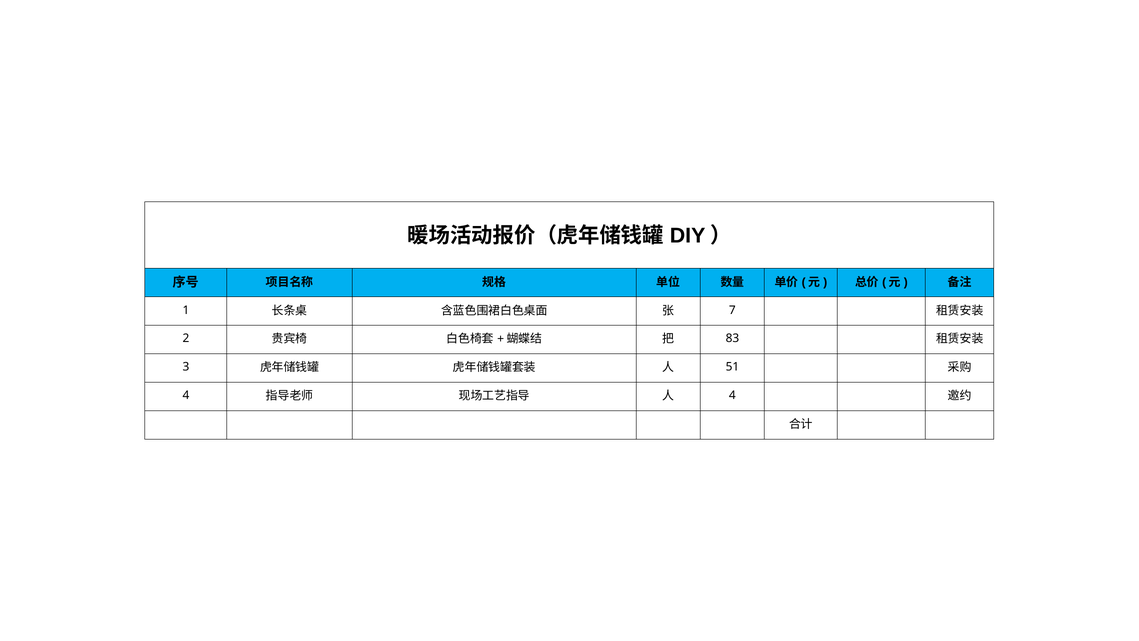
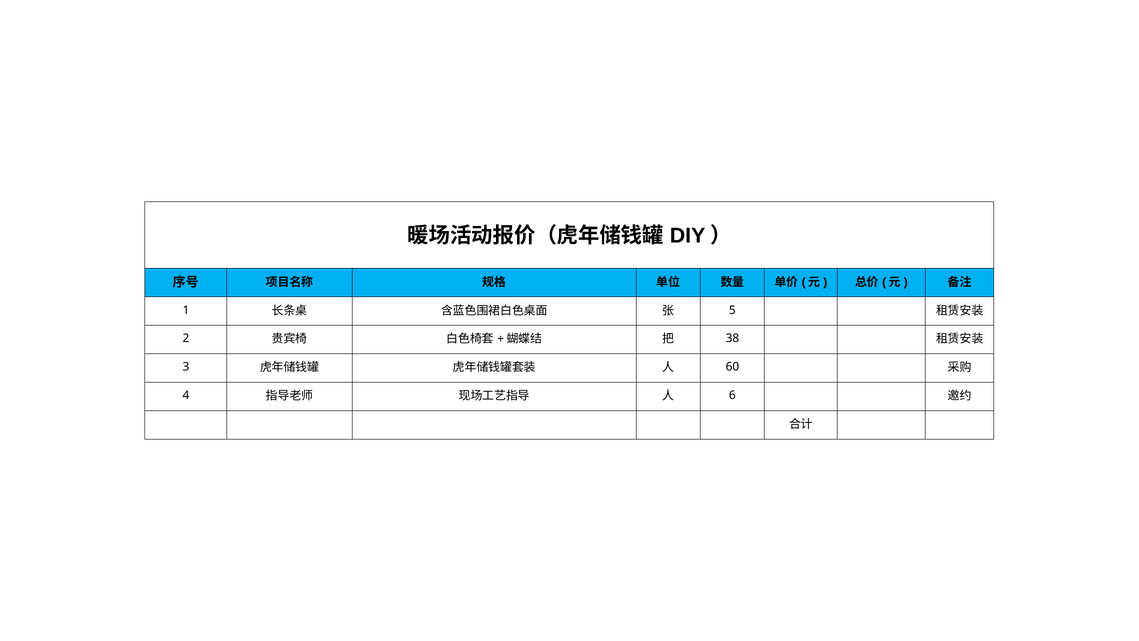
7: 7 -> 5 (732, 310)
83: 83 -> 38 (732, 338)
51: 51 -> 60 (732, 367)
4: 4 -> 6 (732, 395)
